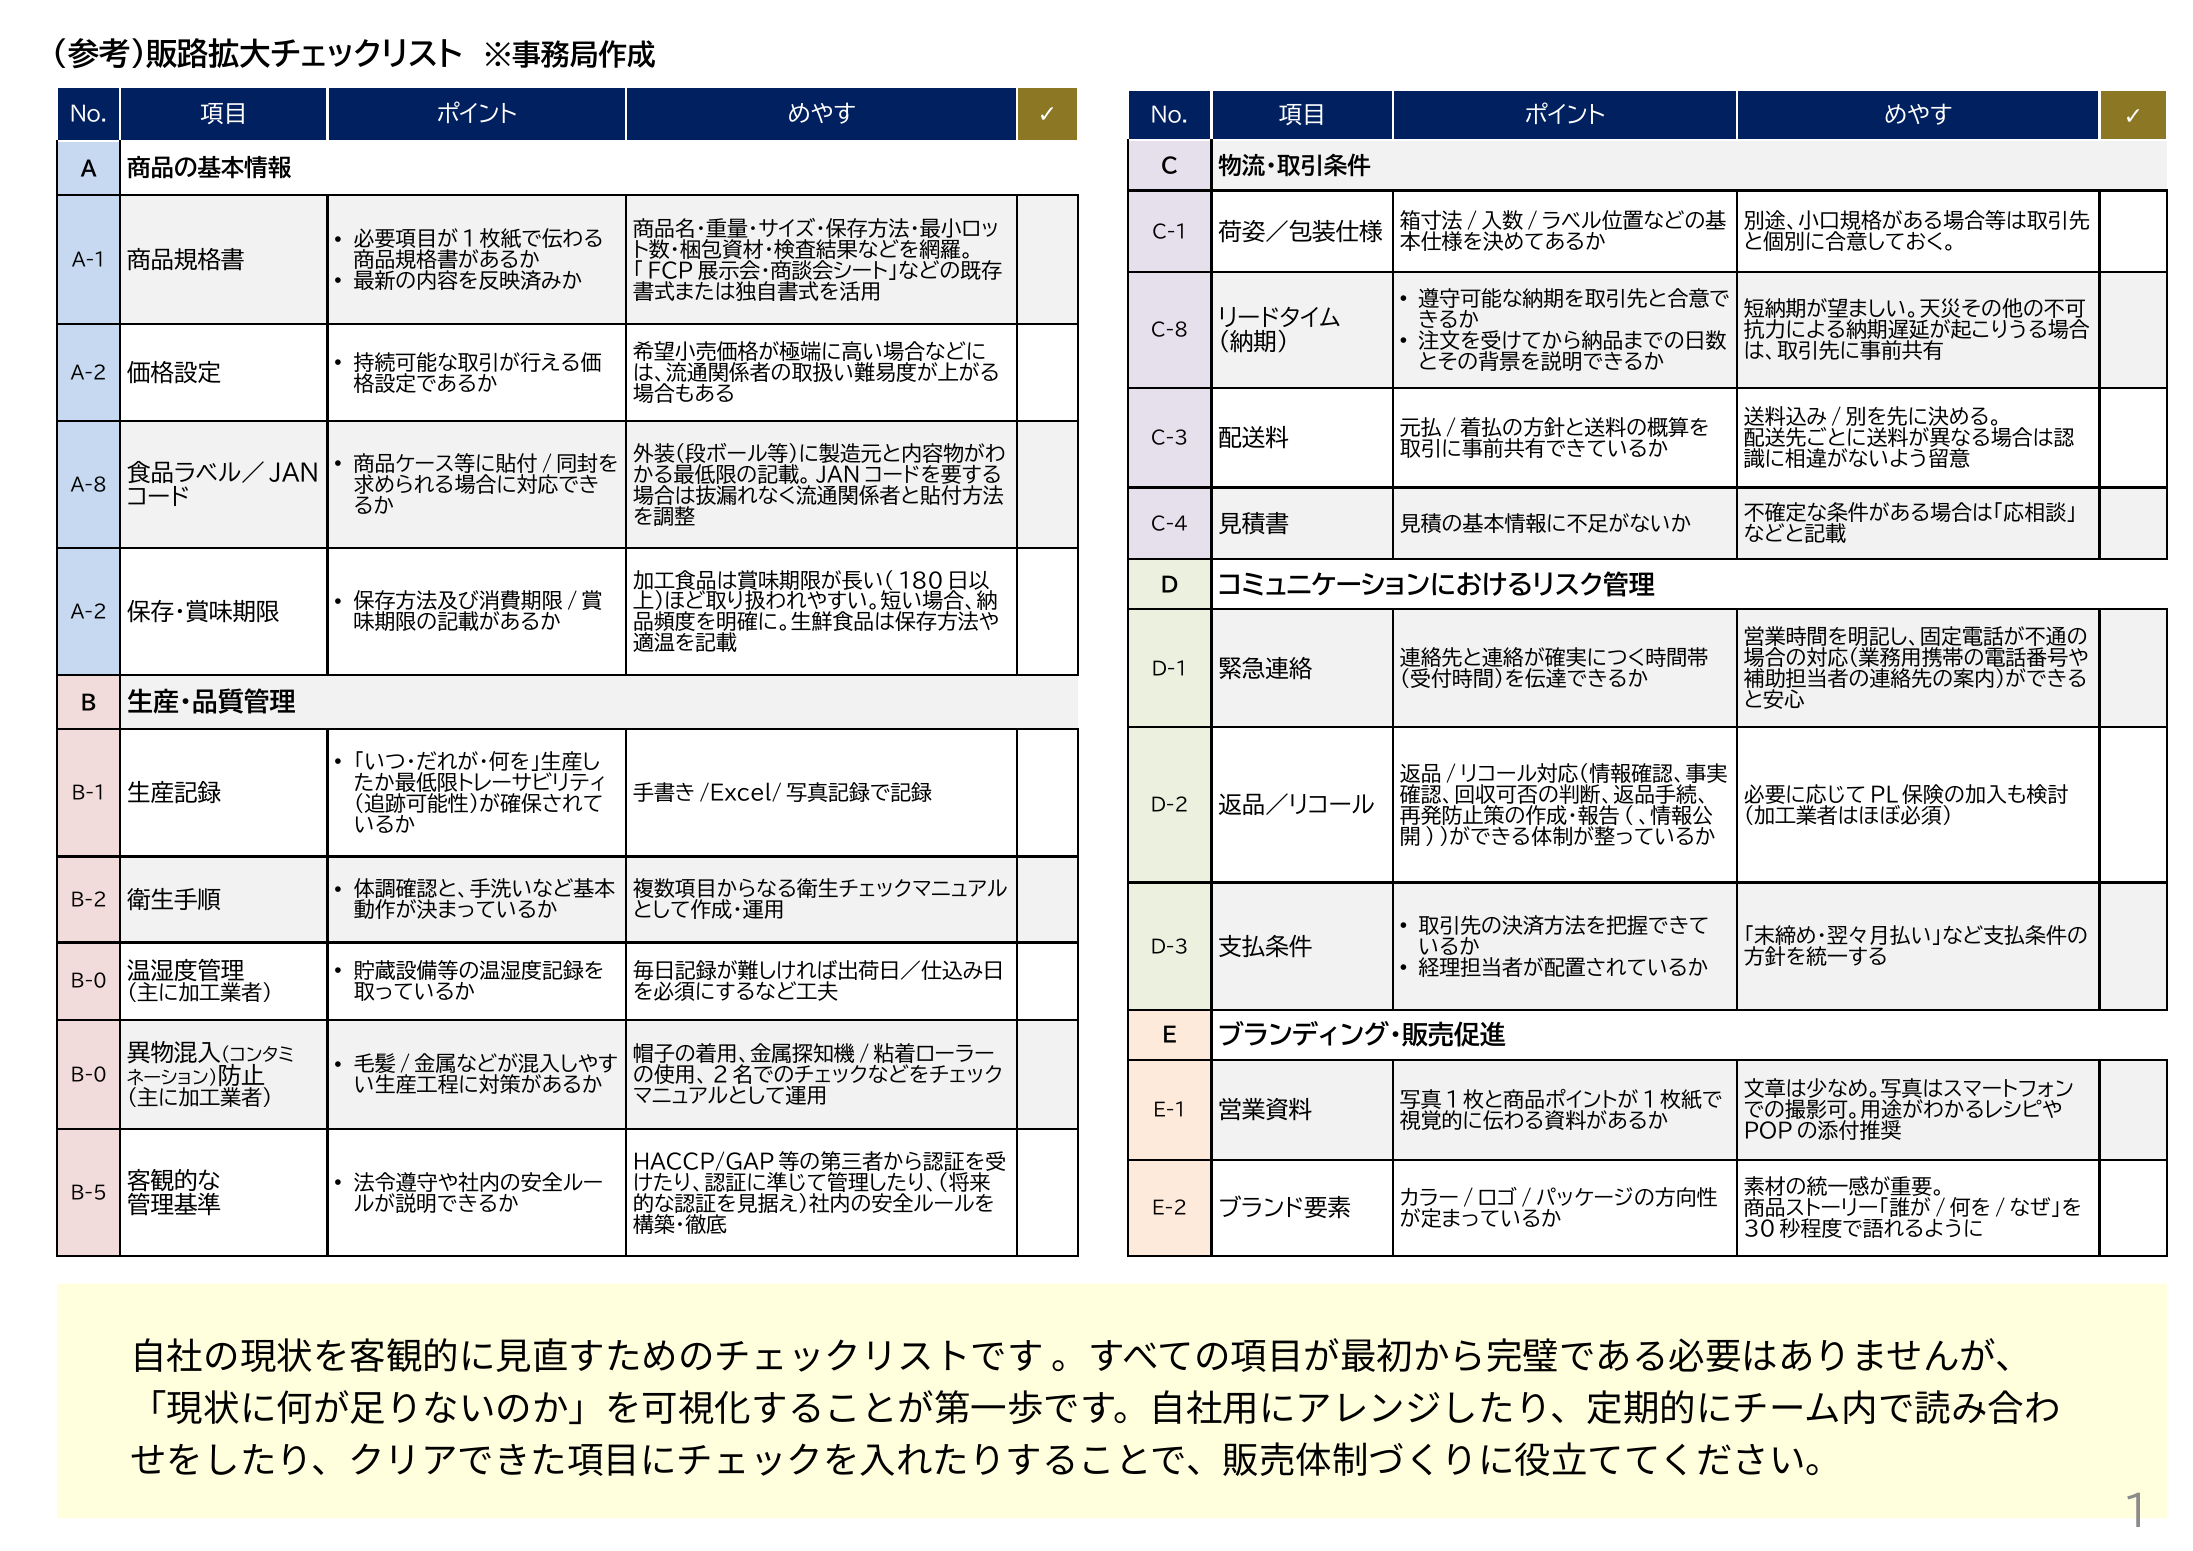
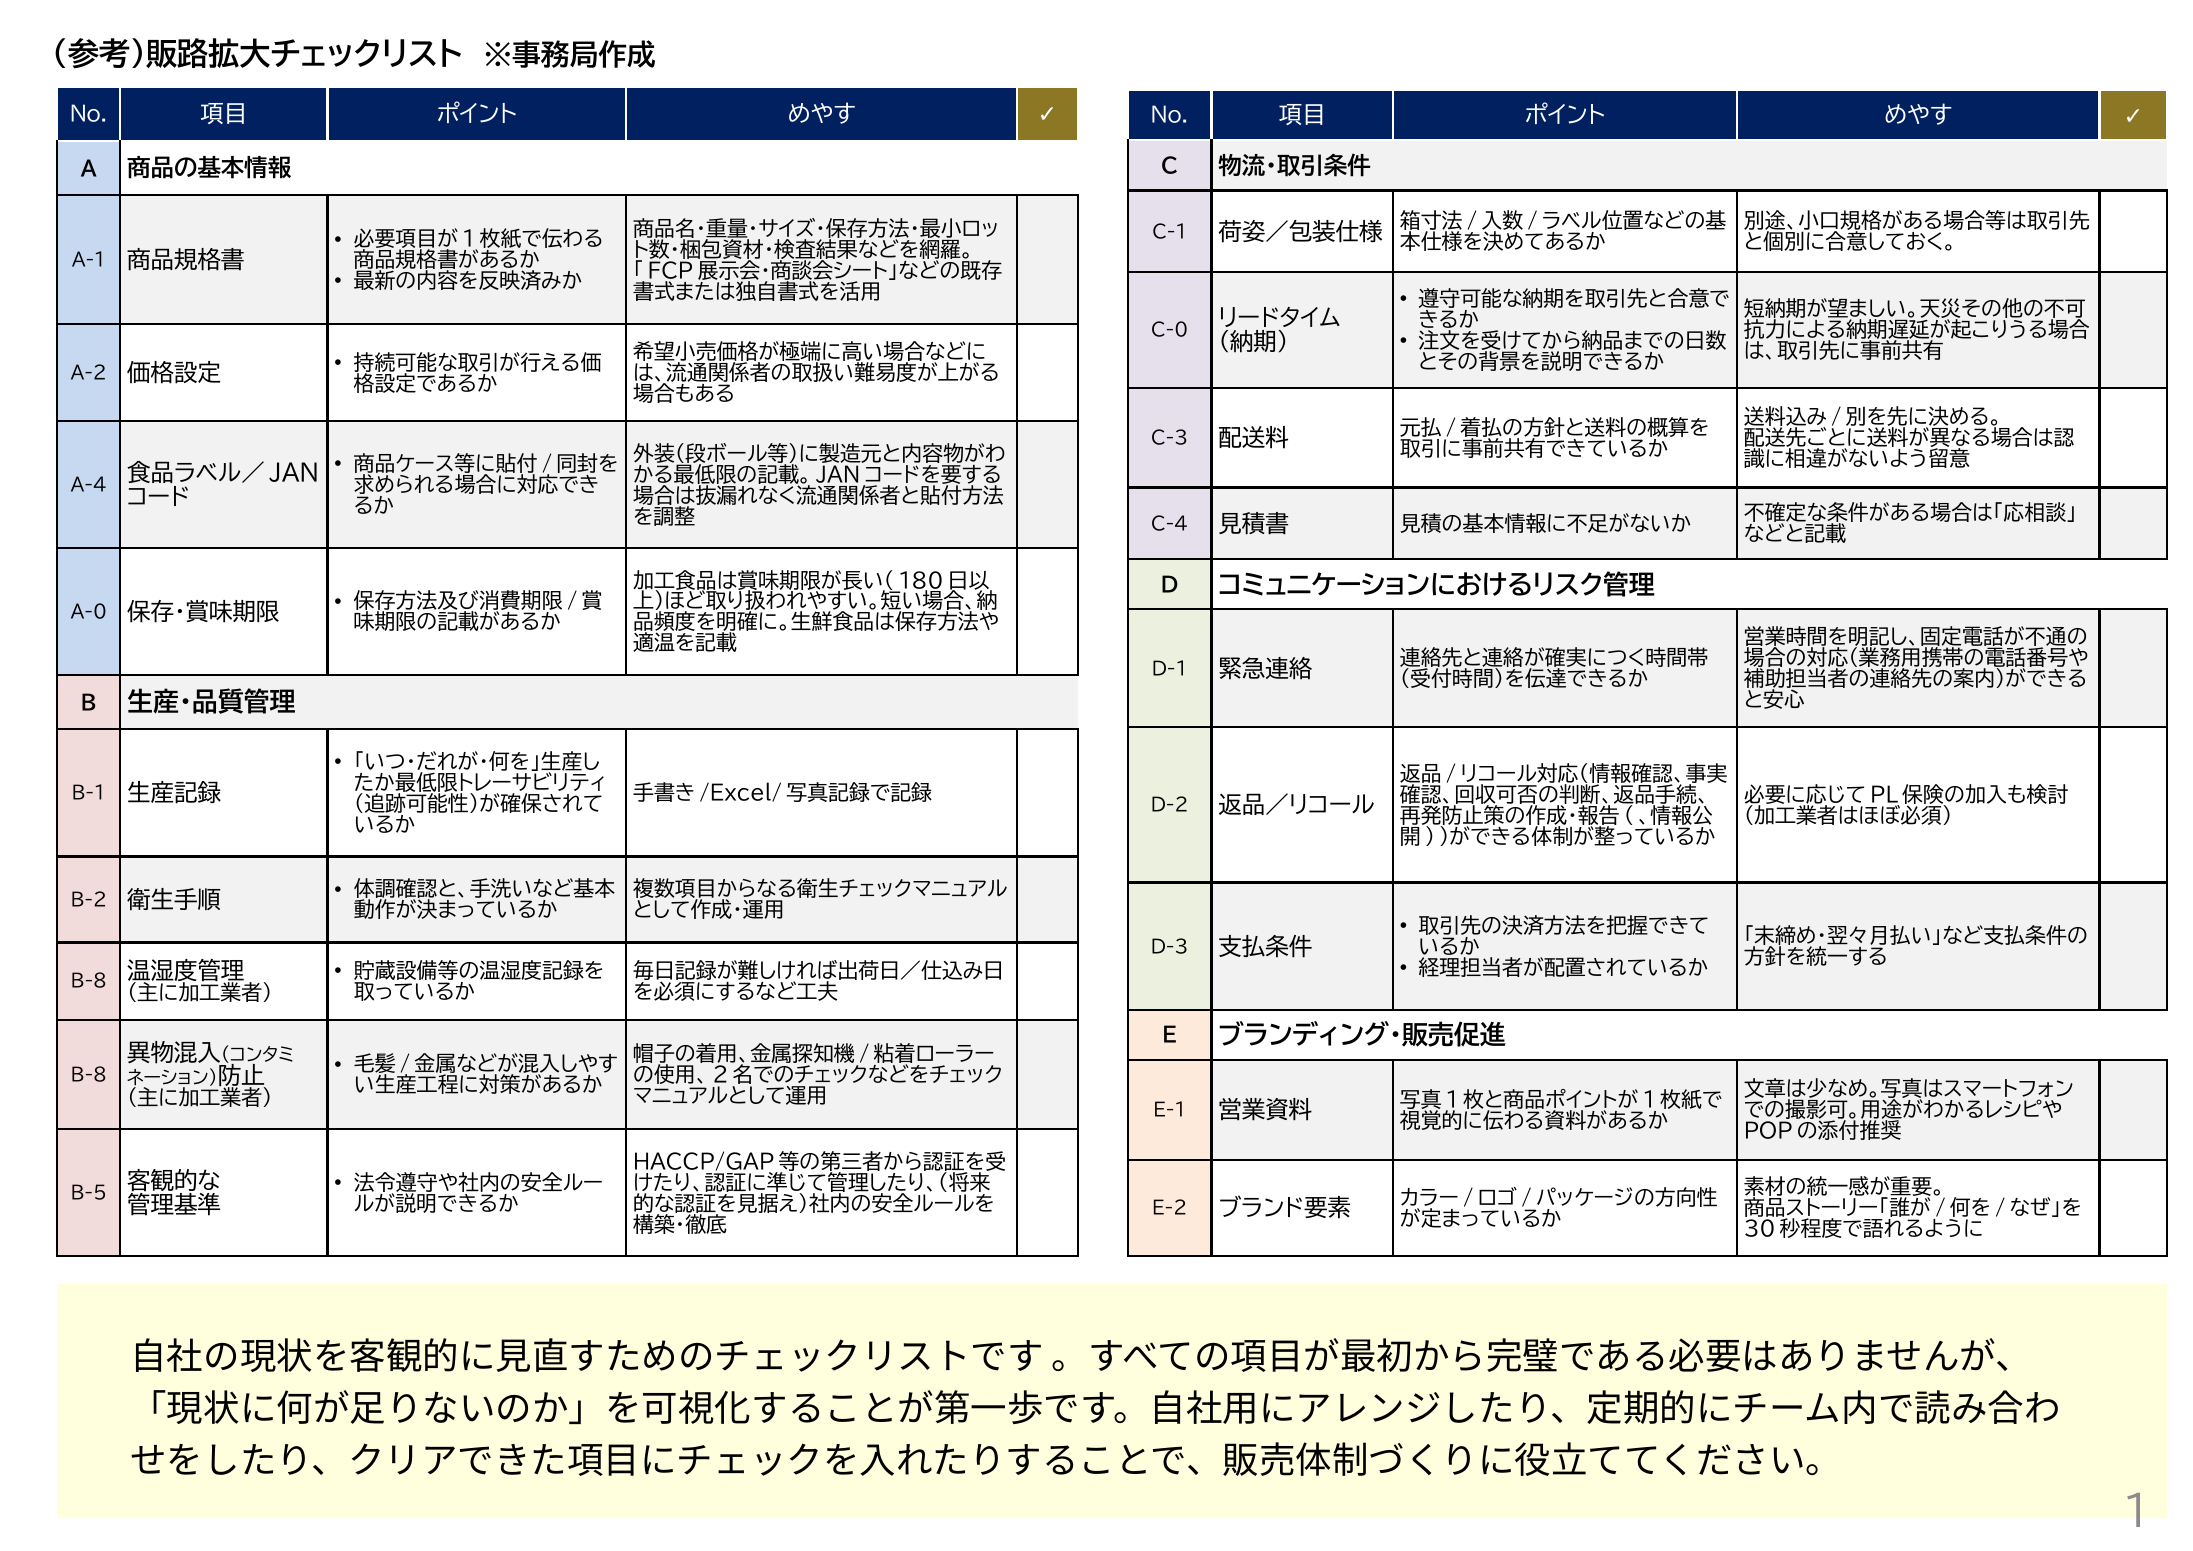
C-8: C-8 -> C-0 (1170, 331)
A-8: A-8 -> A-4 (89, 485)
A-2: A-2 -> A-0 (89, 612)
B-0: B-0 -> B-8 (89, 982)
B-0: B-0 -> B-8 (89, 1075)
